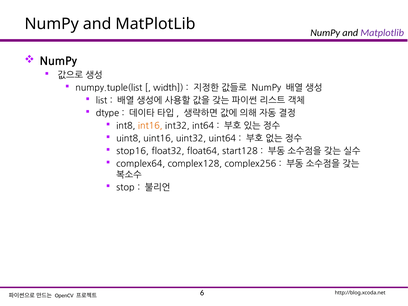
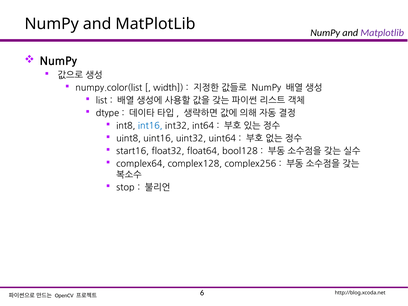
numpy.tuple(list: numpy.tuple(list -> numpy.color(list (109, 88)
int16 colour: orange -> blue (150, 126)
stop16: stop16 -> start16 (133, 151)
start128: start128 -> bool128 (240, 151)
